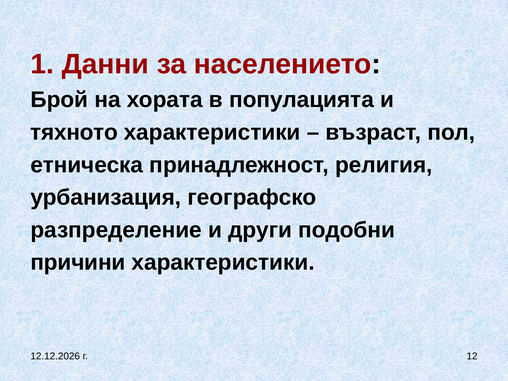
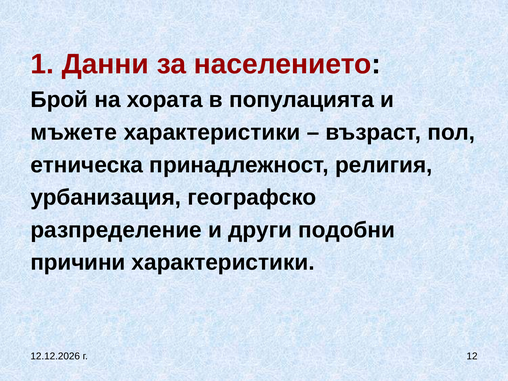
тяхното: тяхното -> мъжете (74, 132)
